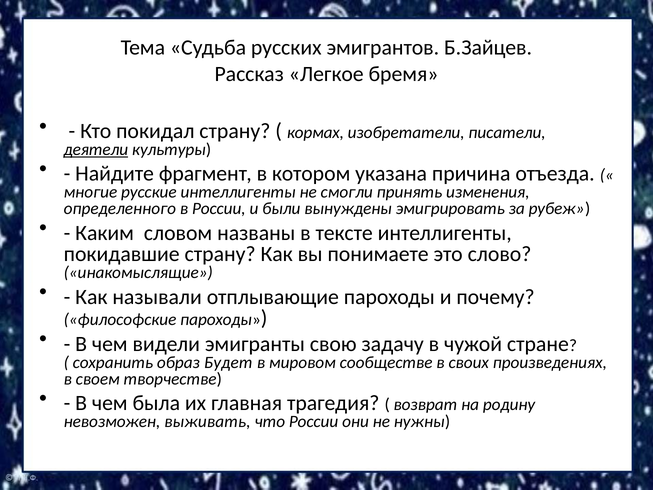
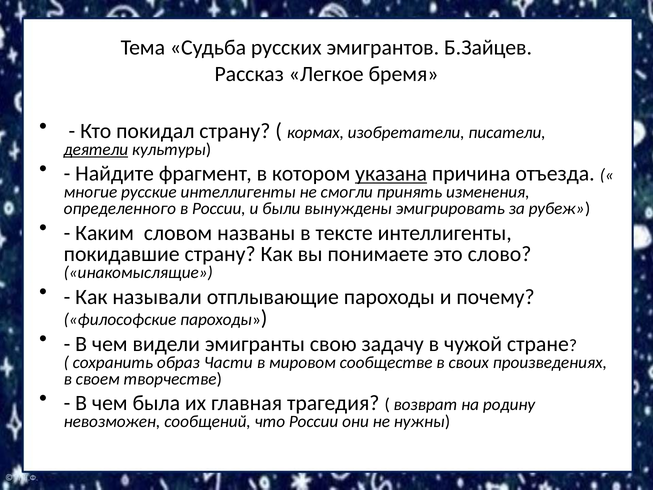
указана underline: none -> present (391, 174)
Будет: Будет -> Части (228, 362)
выживать: выживать -> сообщений (208, 421)
